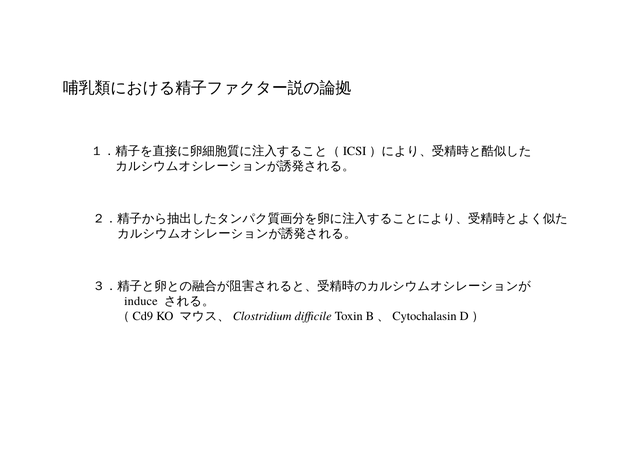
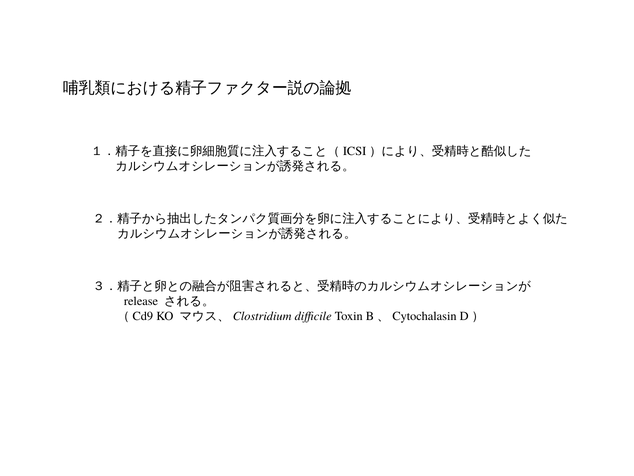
induce: induce -> release (141, 301)
